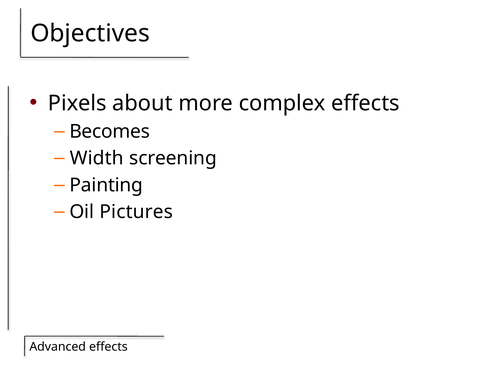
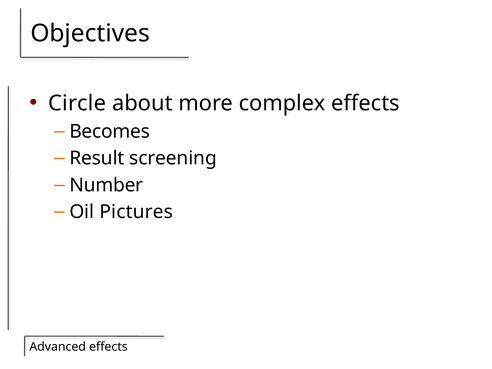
Pixels: Pixels -> Circle (77, 103)
Width: Width -> Result (97, 158)
Painting: Painting -> Number (106, 185)
